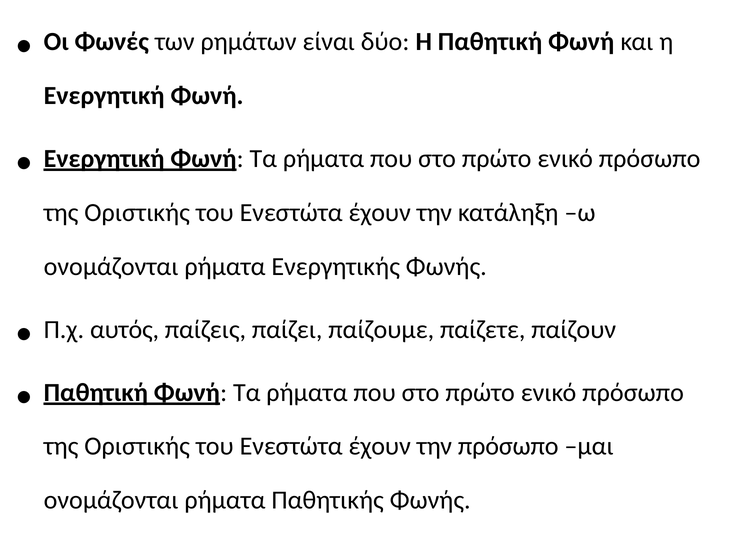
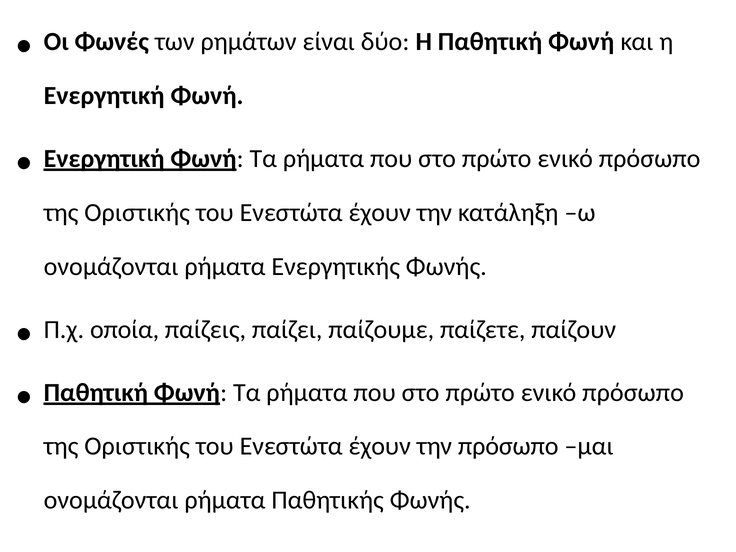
αυτός: αυτός -> οποία (125, 329)
